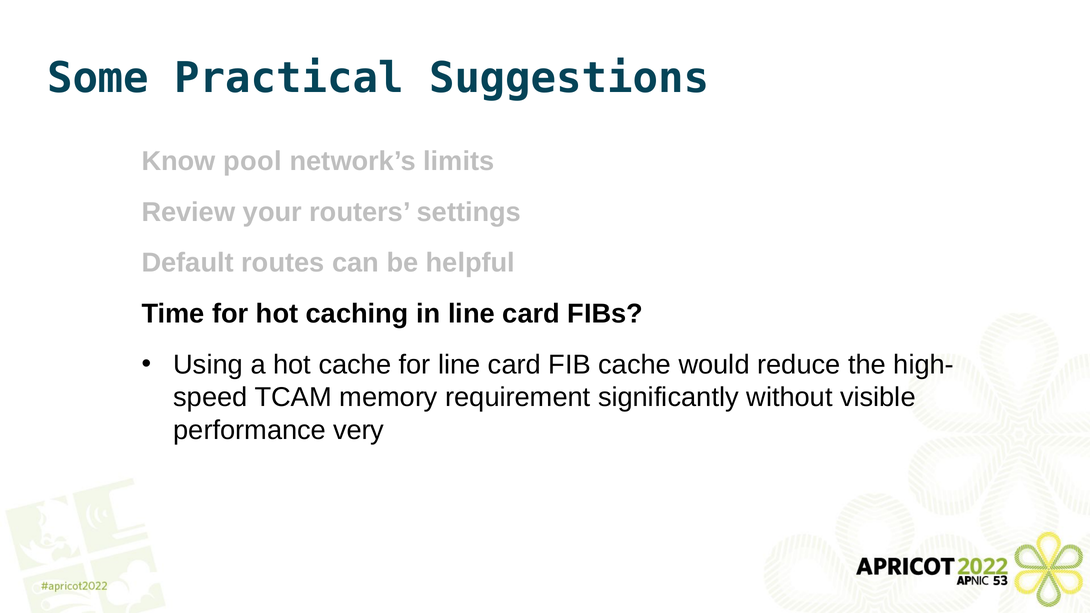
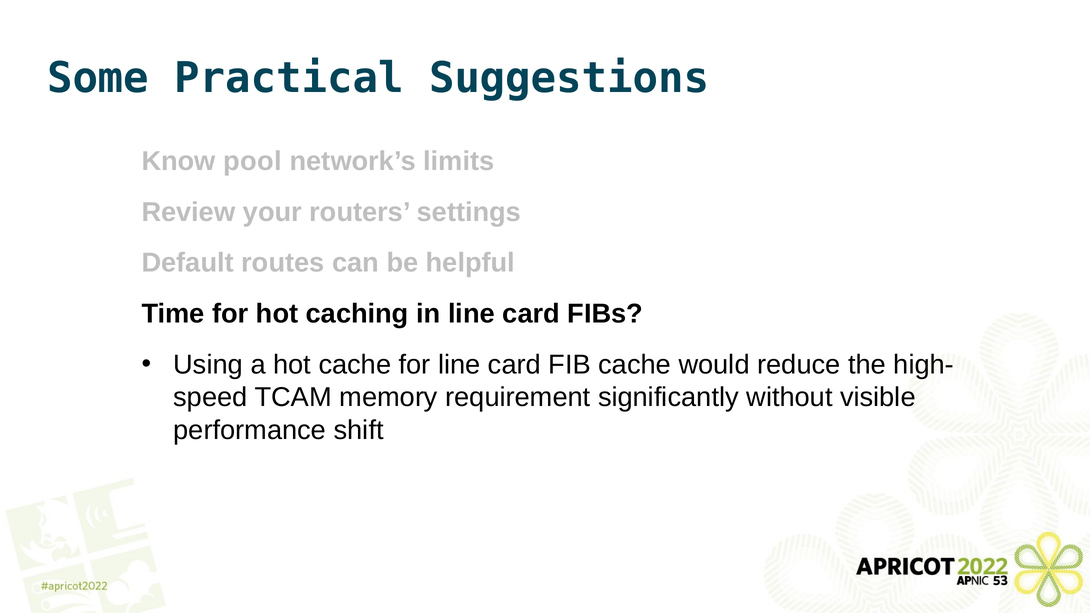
very: very -> shift (359, 430)
